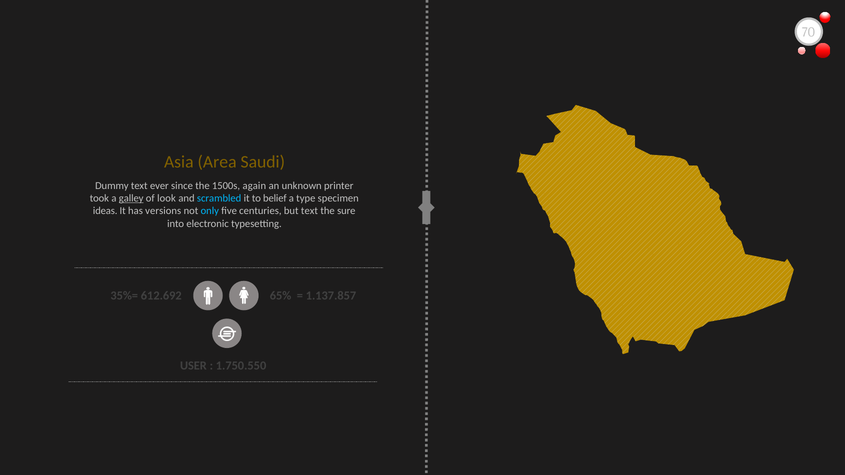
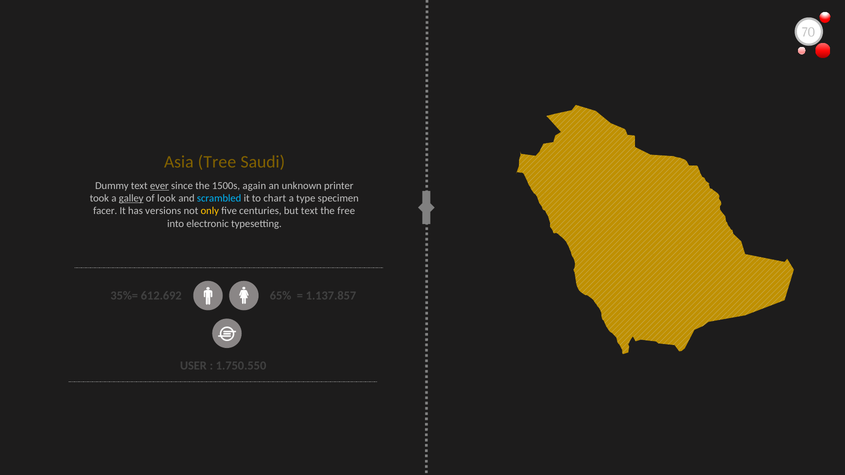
Area: Area -> Tree (217, 162)
ever underline: none -> present (159, 186)
belief: belief -> chart (275, 198)
ideas: ideas -> facer (105, 211)
only colour: light blue -> yellow (210, 211)
sure: sure -> free (346, 211)
